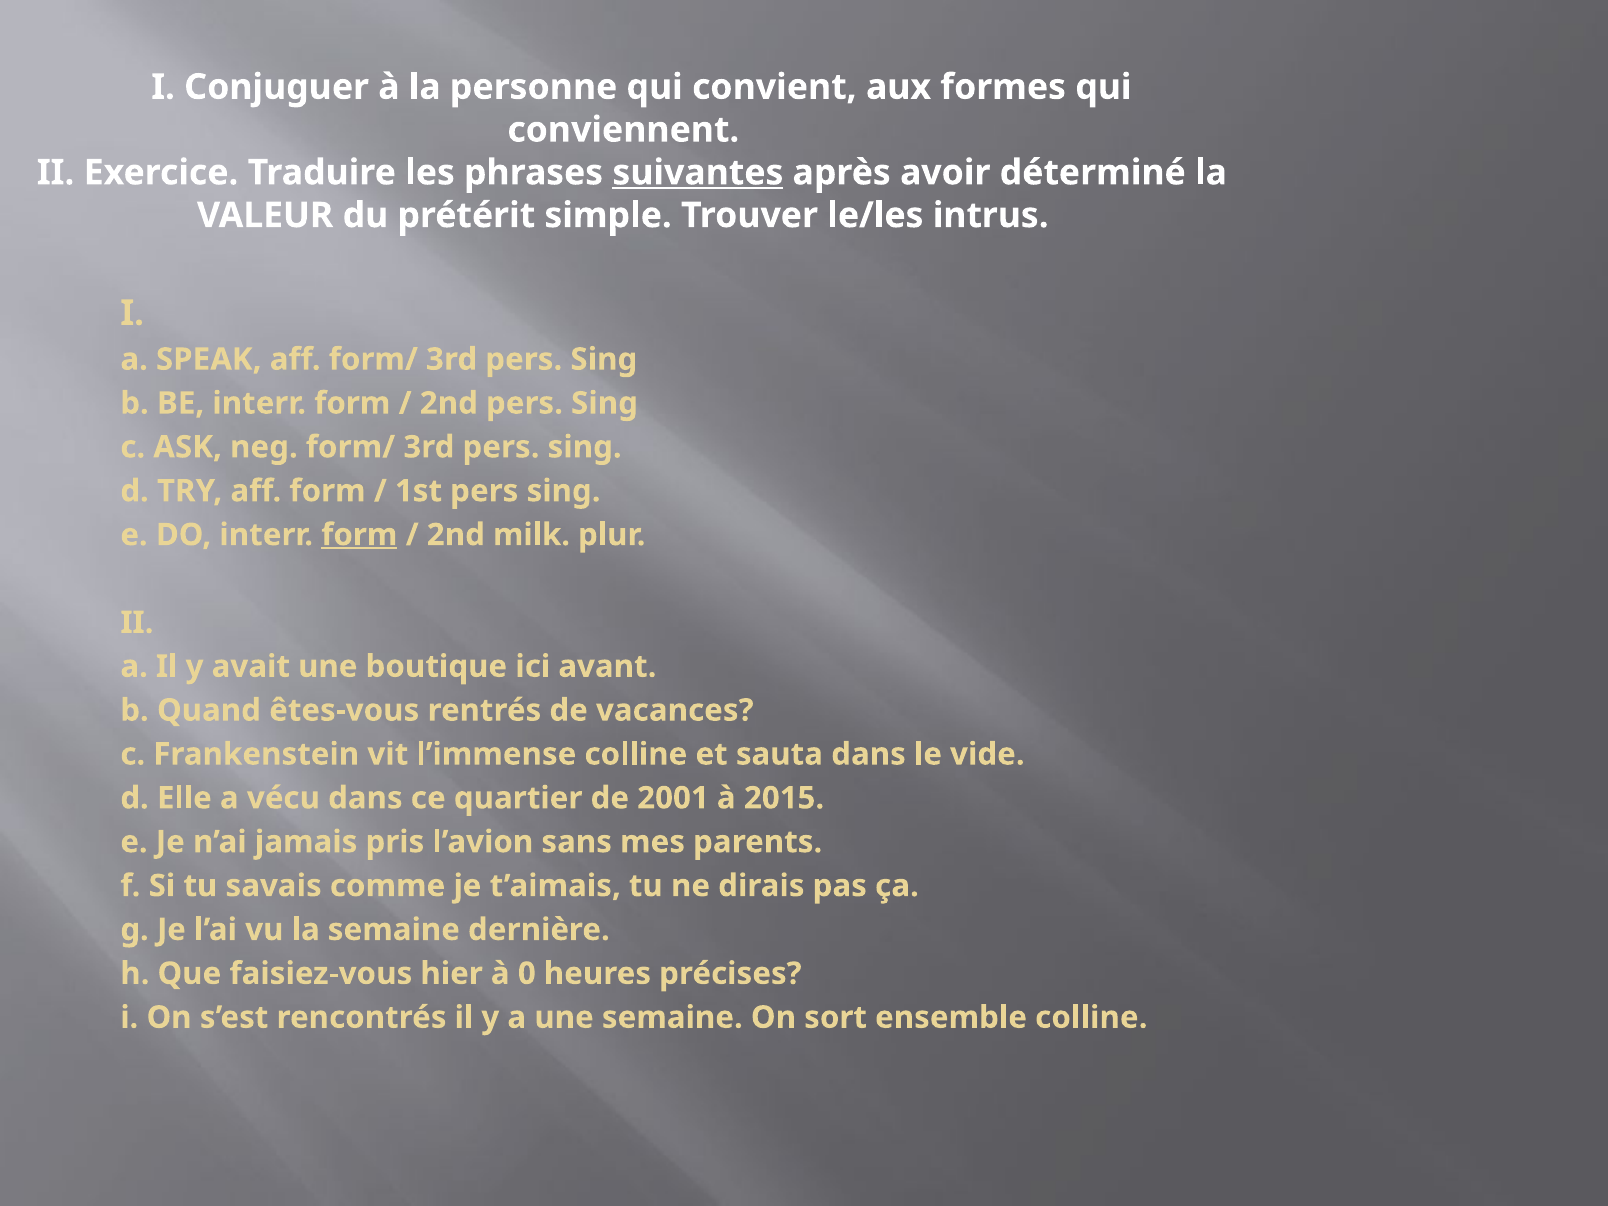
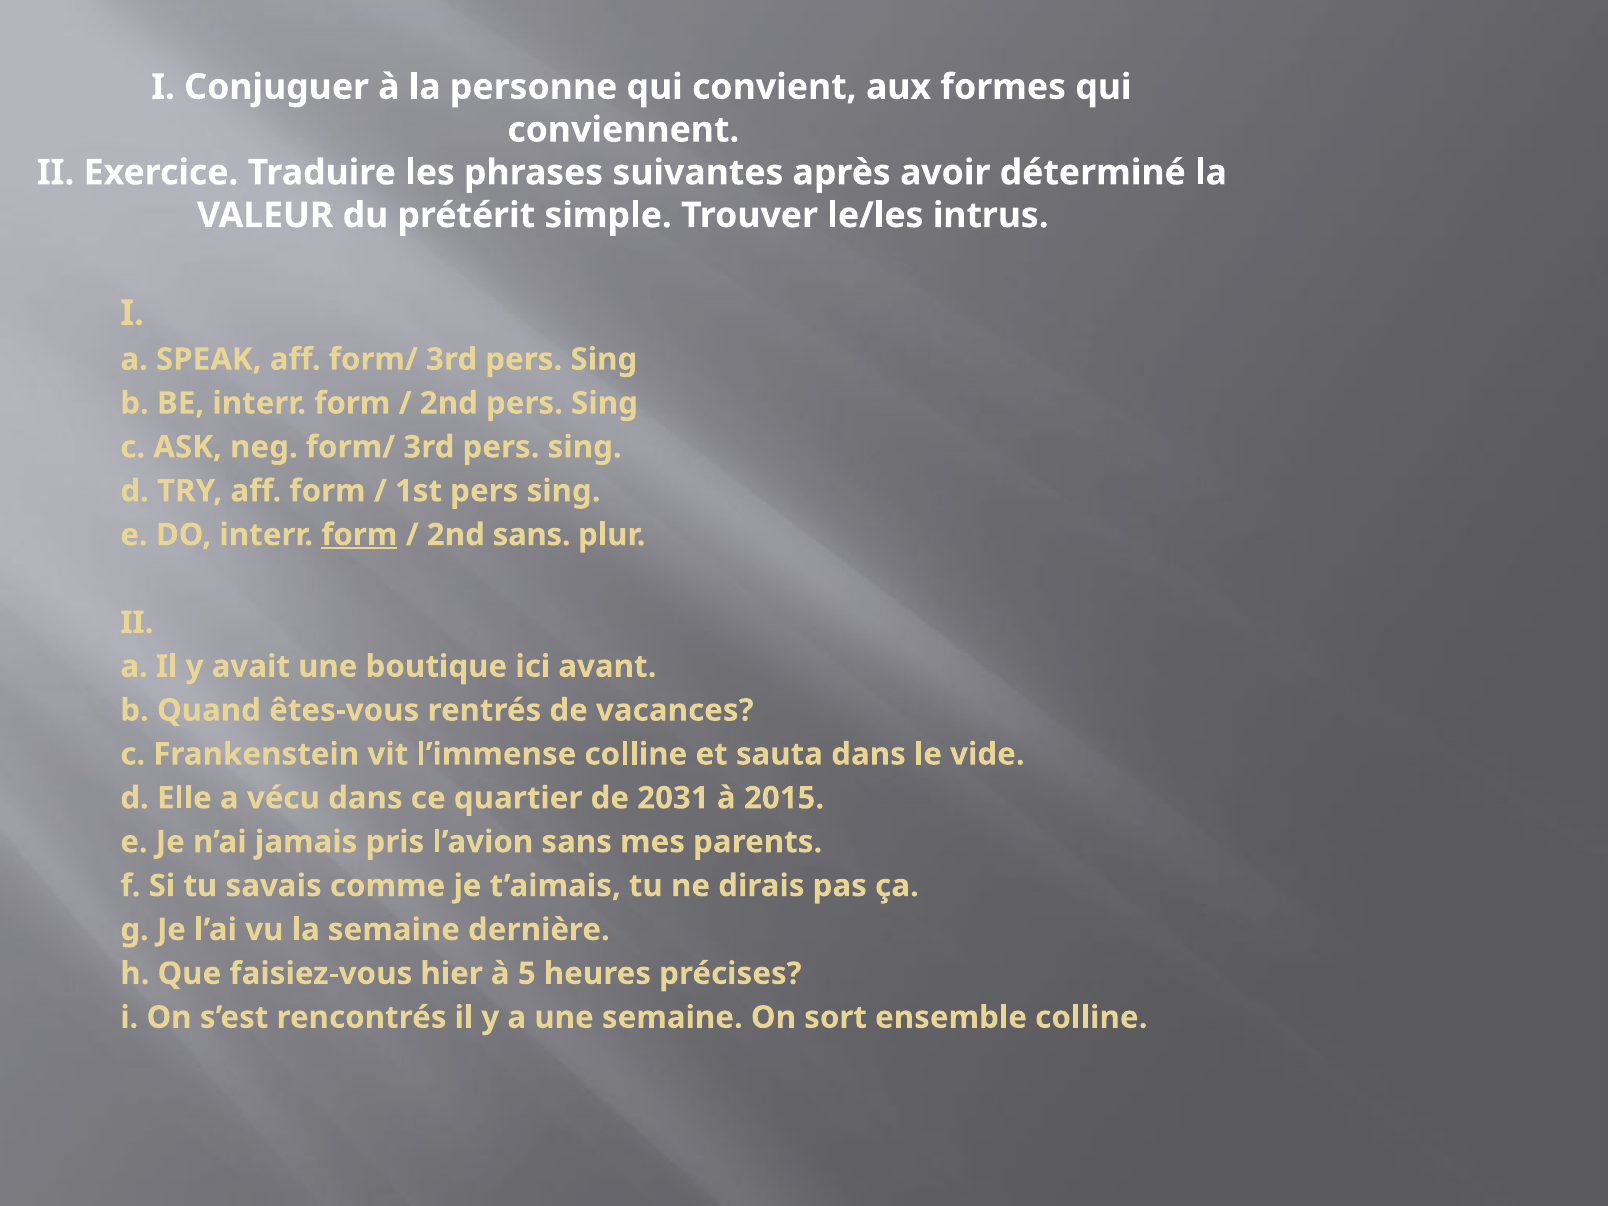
suivantes underline: present -> none (698, 173)
2nd milk: milk -> sans (532, 535)
2001: 2001 -> 2031 (673, 798)
0: 0 -> 5 (527, 974)
